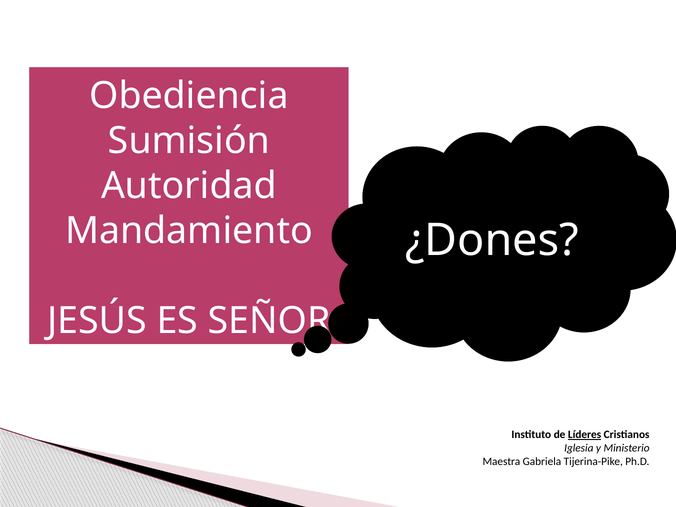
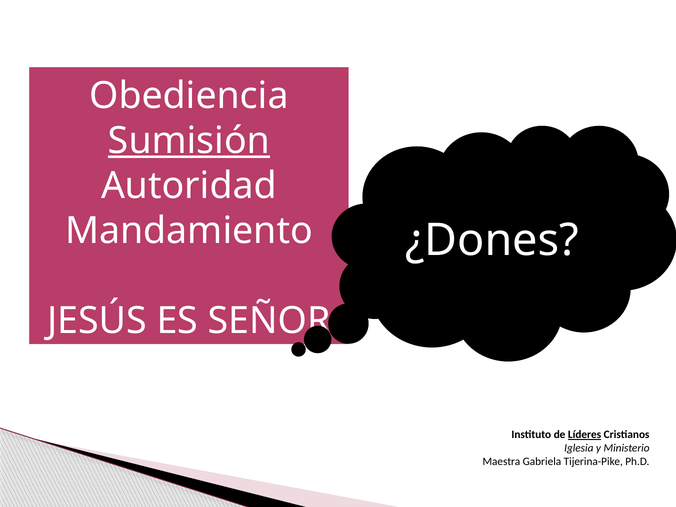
Sumisión underline: none -> present (189, 141)
